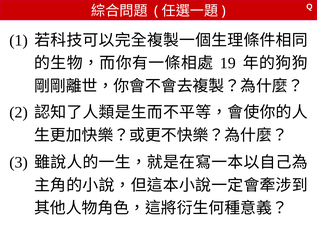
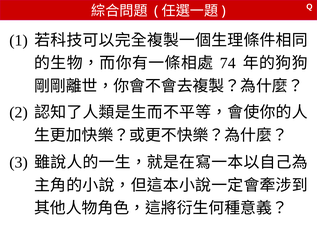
19: 19 -> 74 (228, 63)
